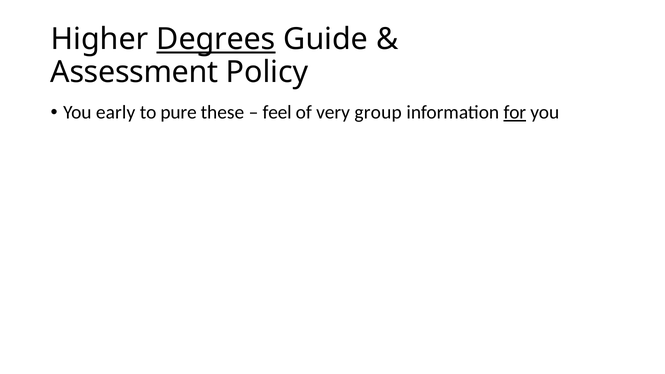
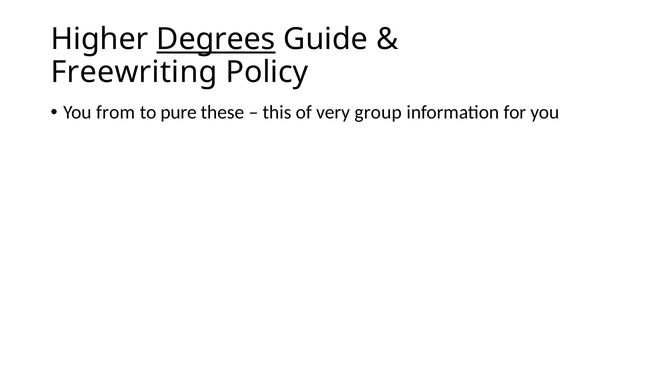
Assessment: Assessment -> Freewriting (134, 72)
early: early -> from (116, 112)
feel: feel -> this (277, 112)
for underline: present -> none (515, 112)
